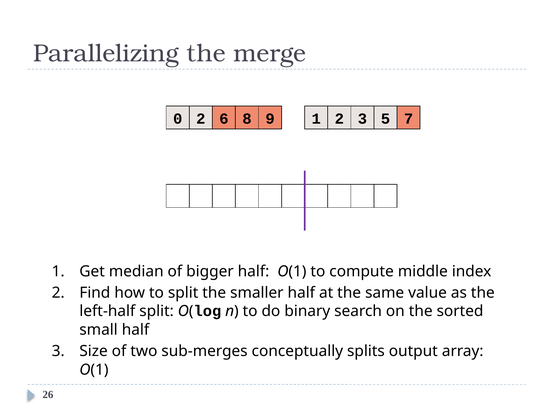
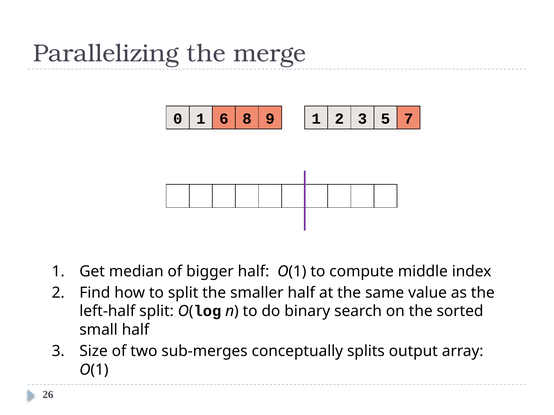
0 2: 2 -> 1 (201, 119)
